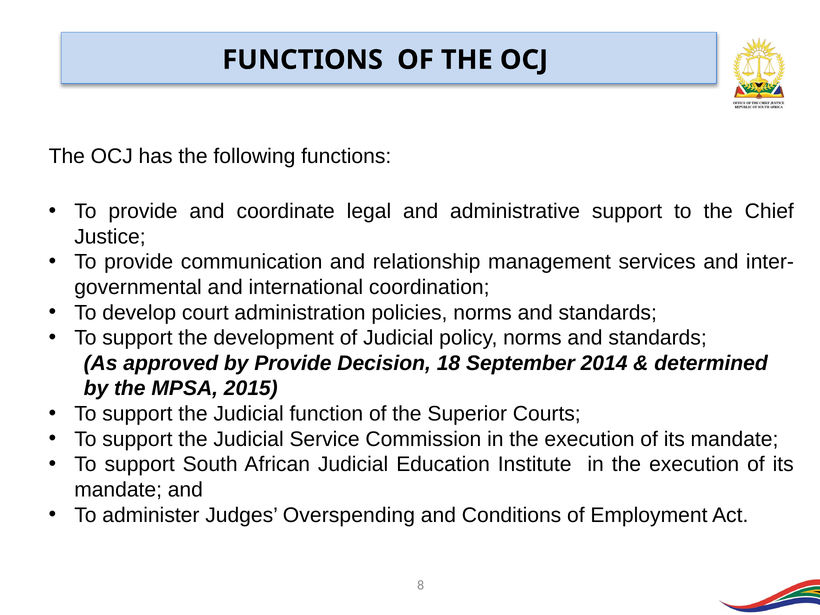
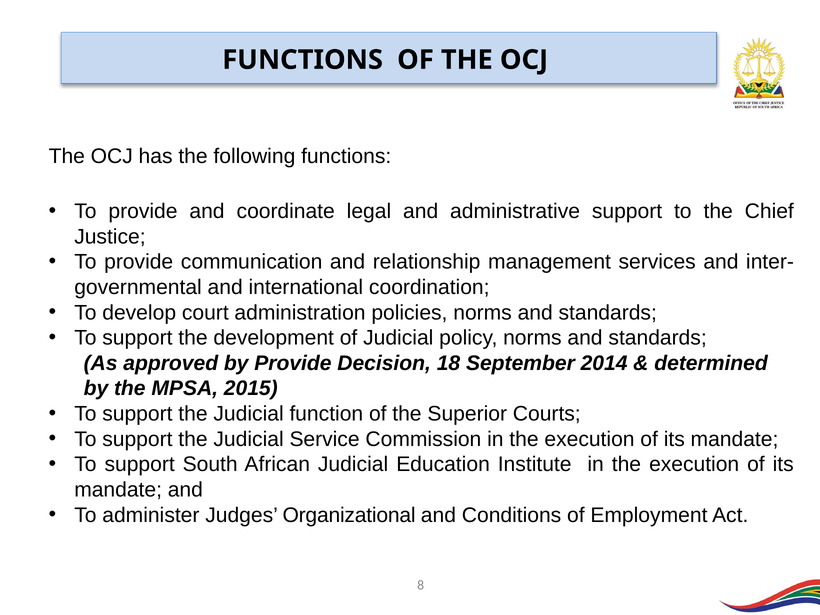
Overspending: Overspending -> Organizational (349, 515)
